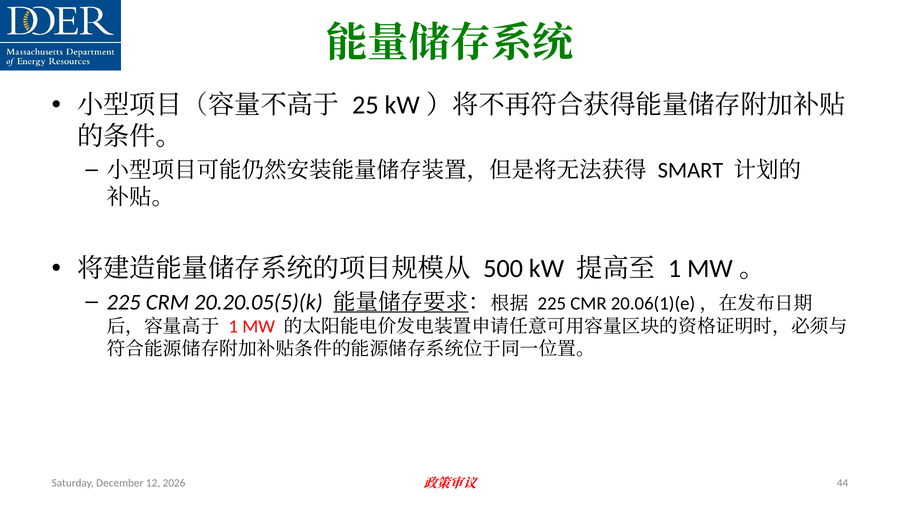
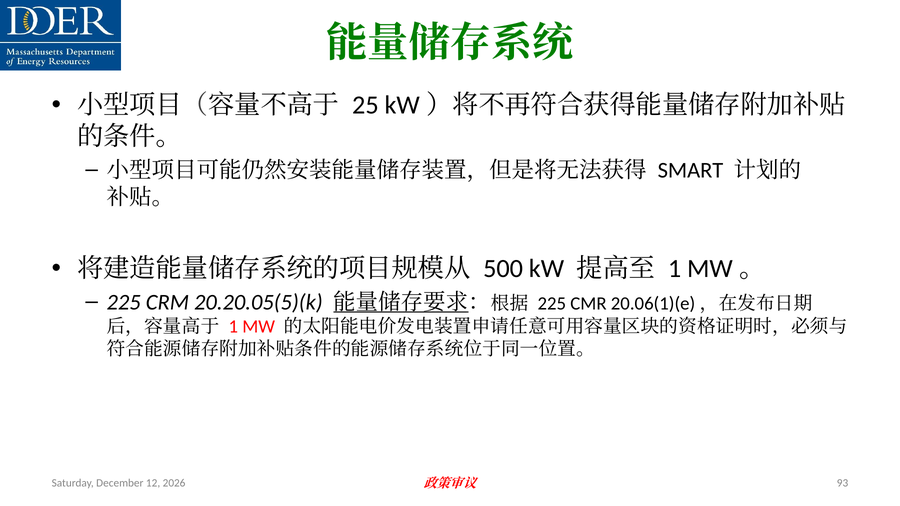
44: 44 -> 93 (843, 483)
